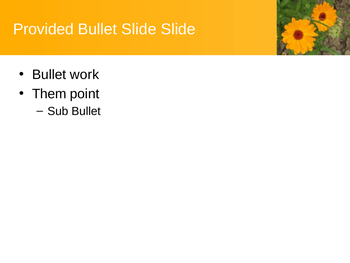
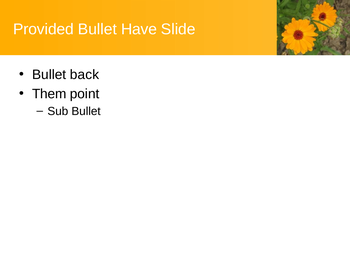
Bullet Slide: Slide -> Have (139, 29)
work: work -> back (85, 75)
